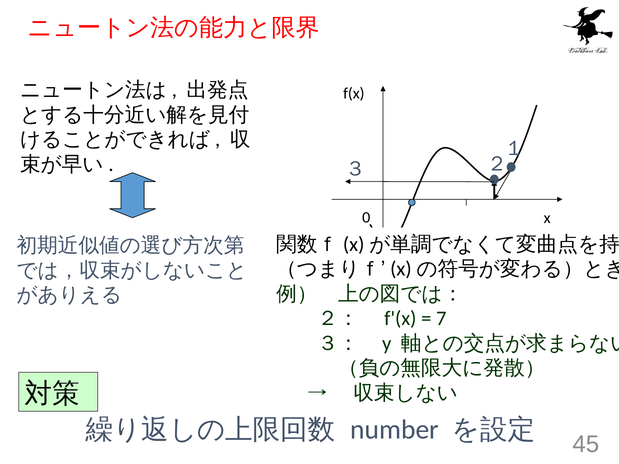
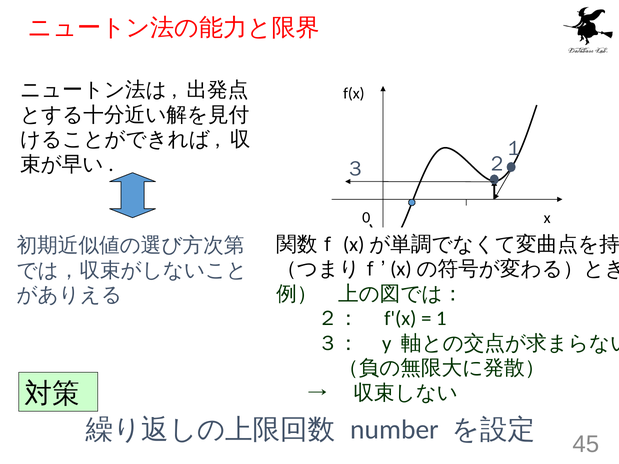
7: 7 -> 1 (441, 319)
